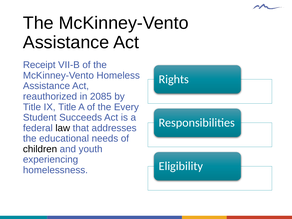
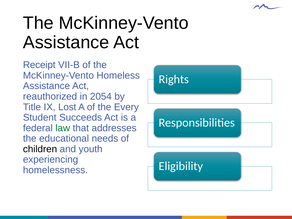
2085: 2085 -> 2054 (101, 96)
IX Title: Title -> Lost (67, 107)
law colour: black -> green (63, 128)
